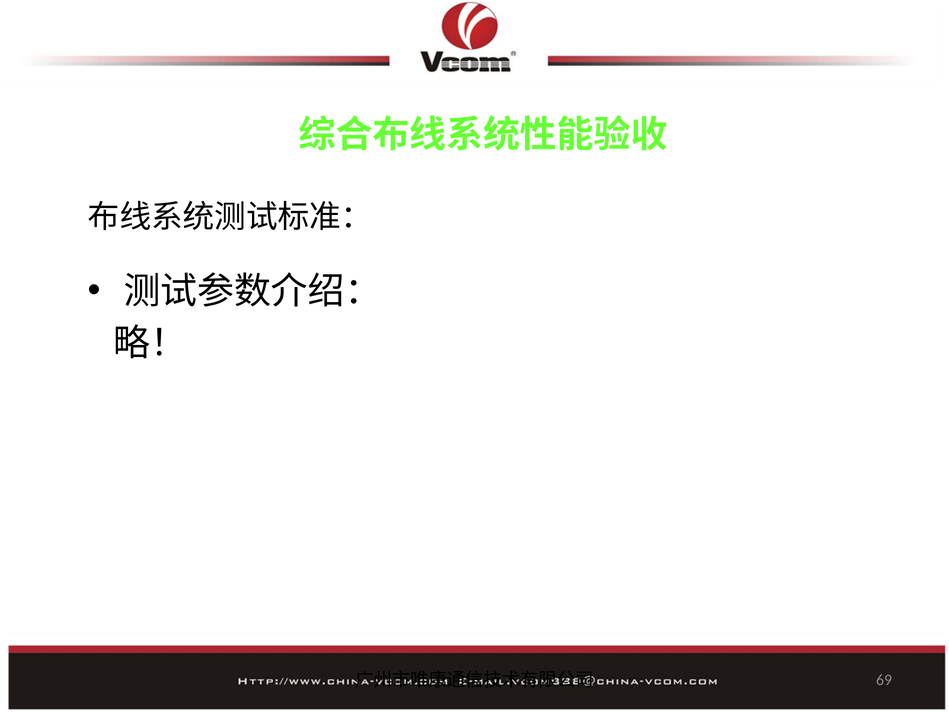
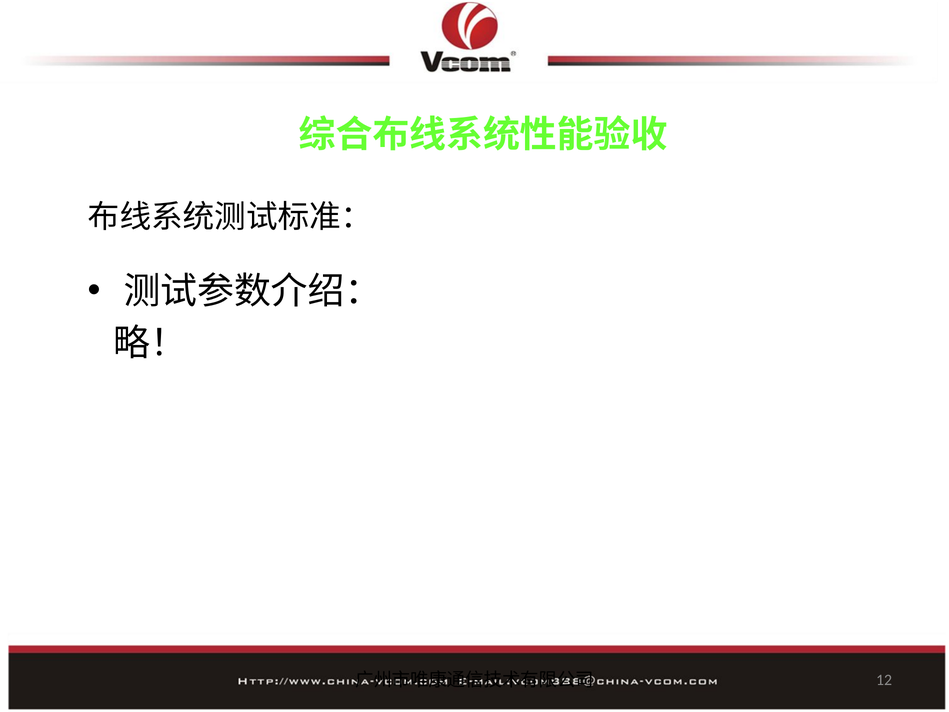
69: 69 -> 12 (884, 680)
